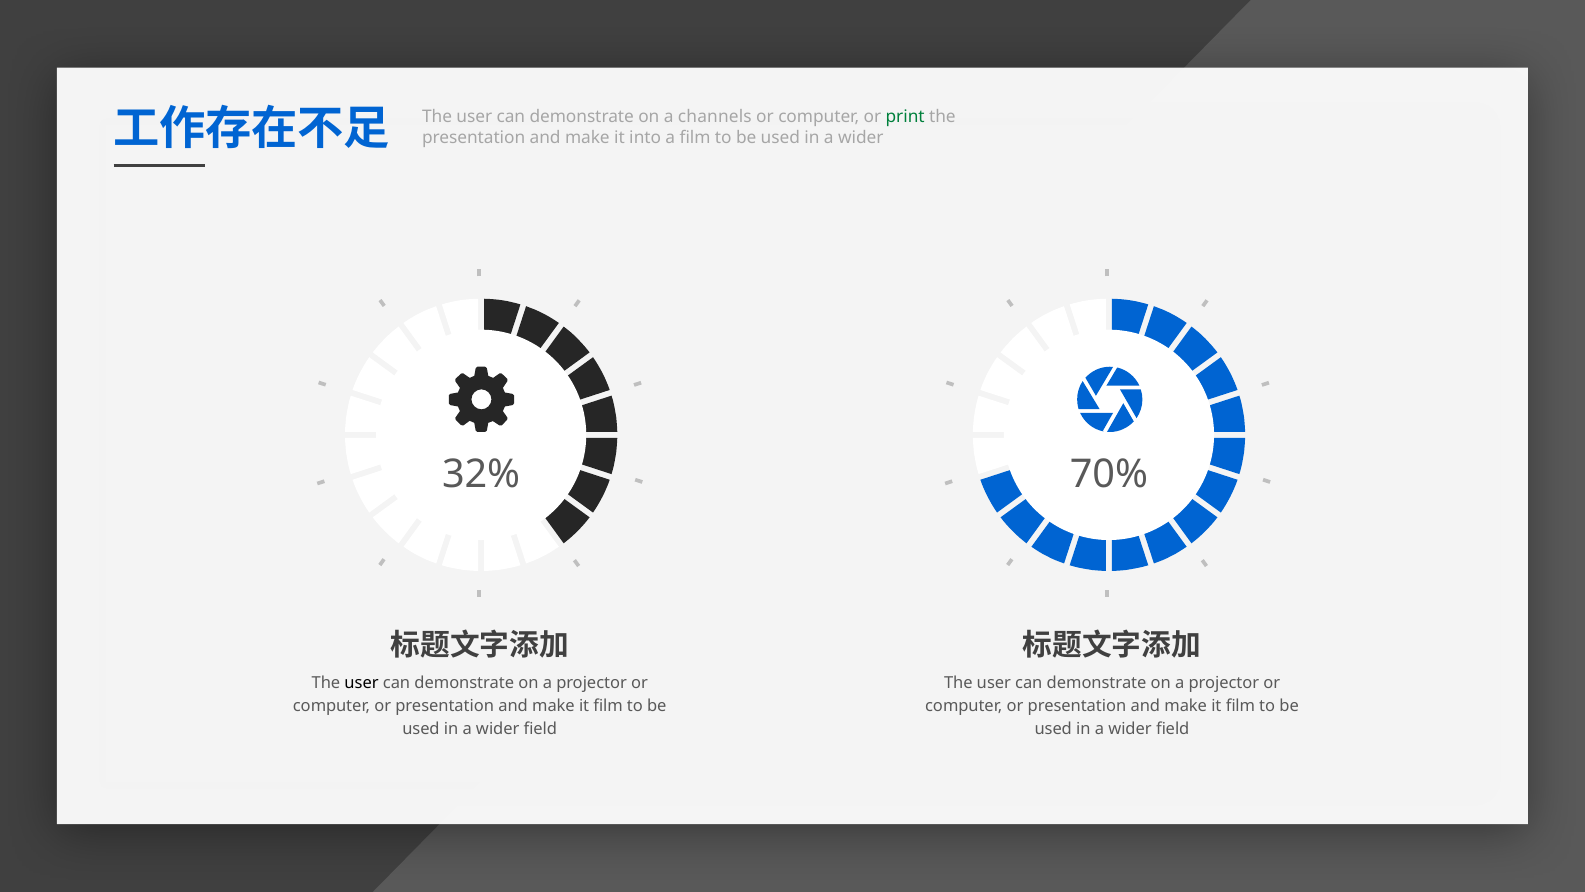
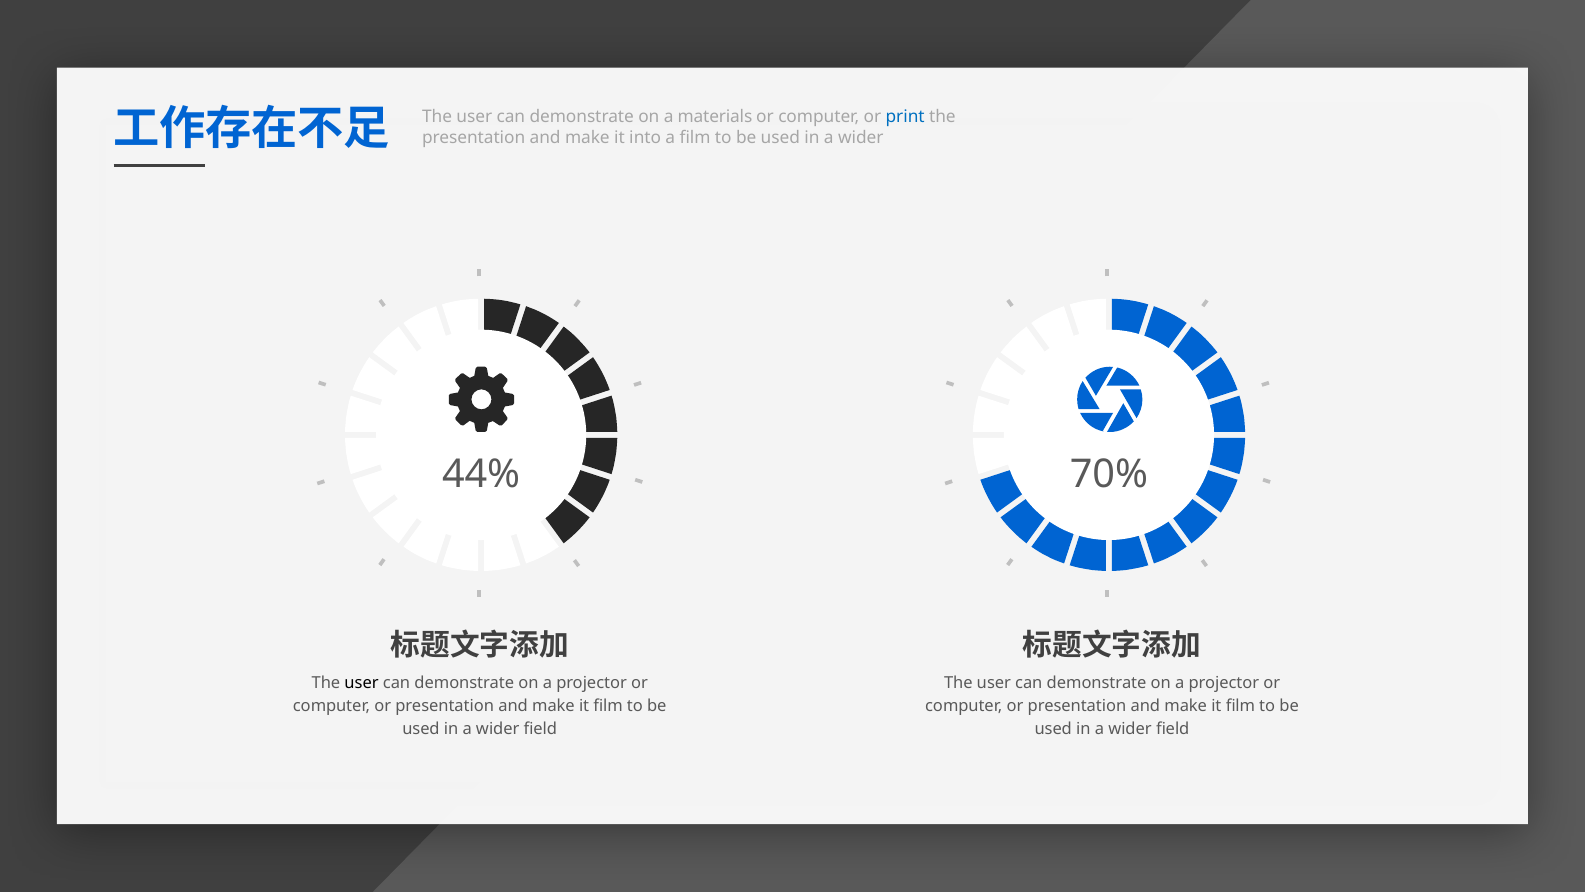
channels: channels -> materials (715, 117)
print colour: green -> blue (905, 117)
32%: 32% -> 44% (481, 474)
